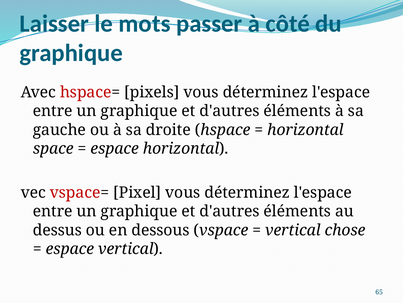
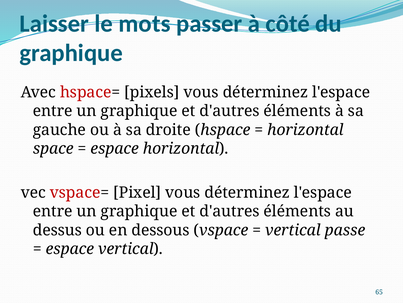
chose: chose -> passe (345, 230)
